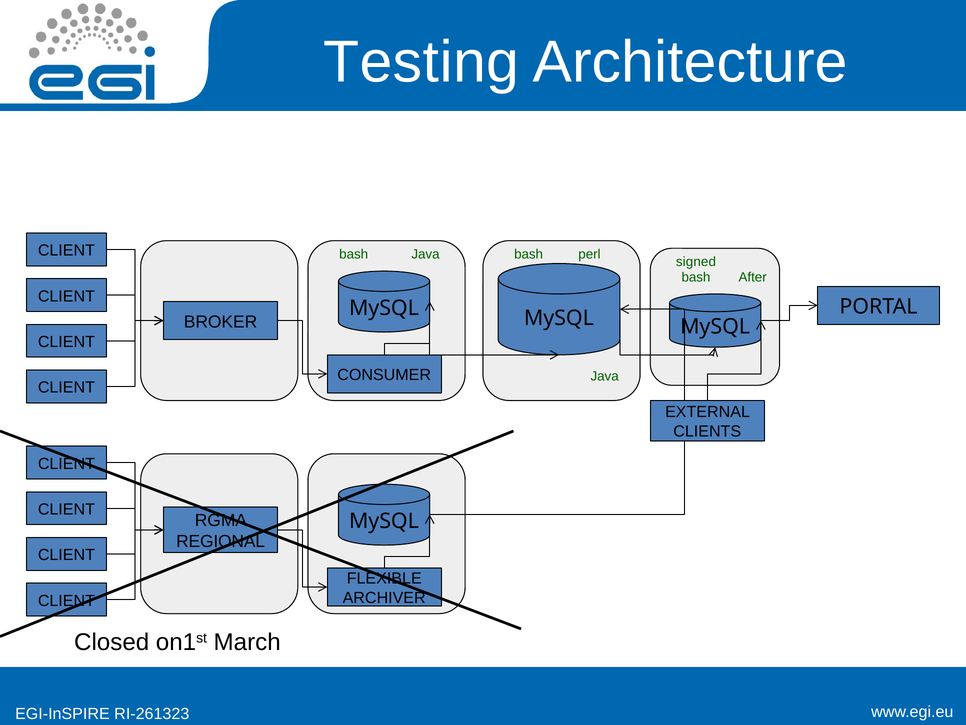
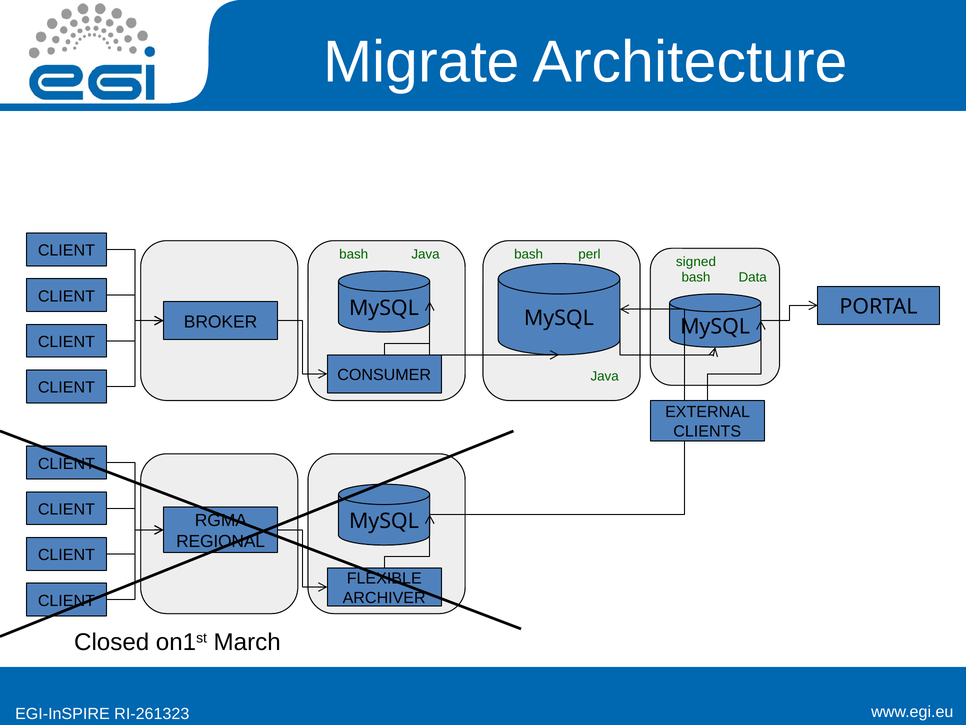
Testing: Testing -> Migrate (421, 62)
After: After -> Data (753, 277)
